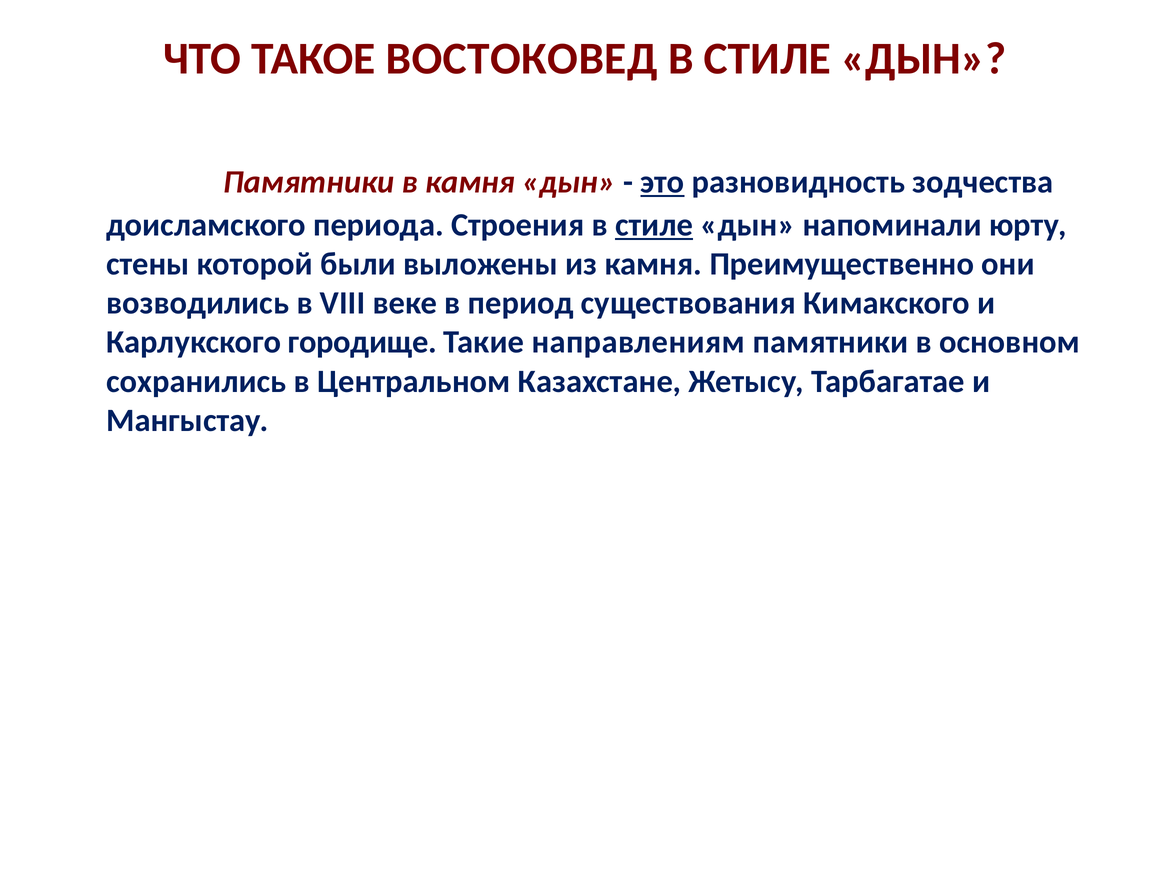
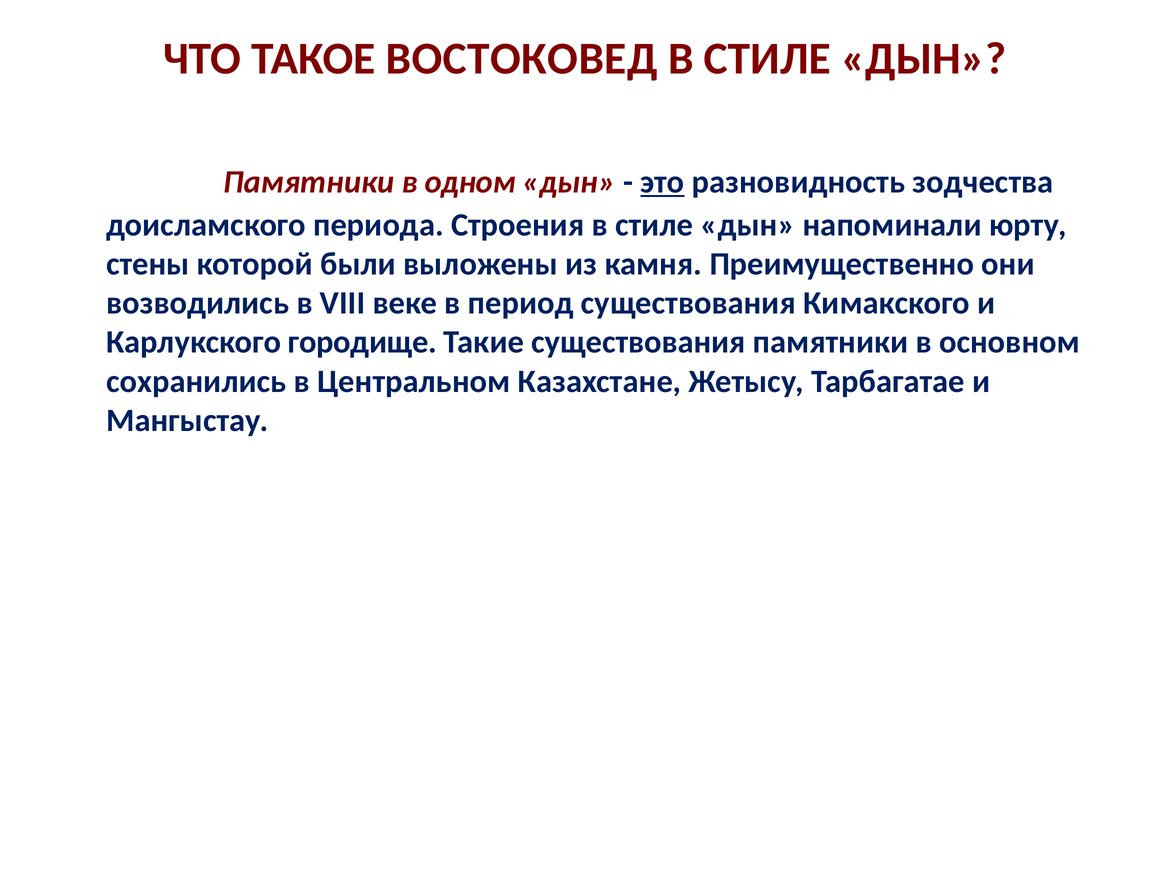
в камня: камня -> одном (470, 182)
стиле underline: present -> none (654, 225)
Такие направлениям: направлениям -> существования (638, 342)
